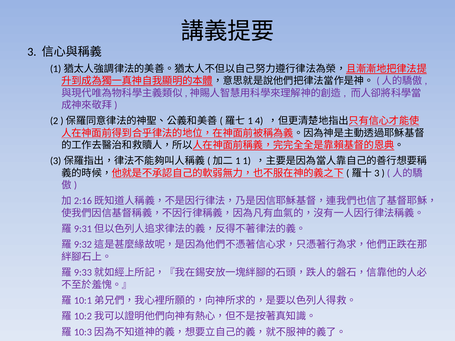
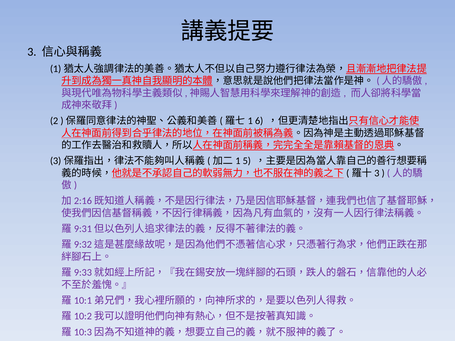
4: 4 -> 6 (259, 121)
1: 1 -> 5 (247, 161)
